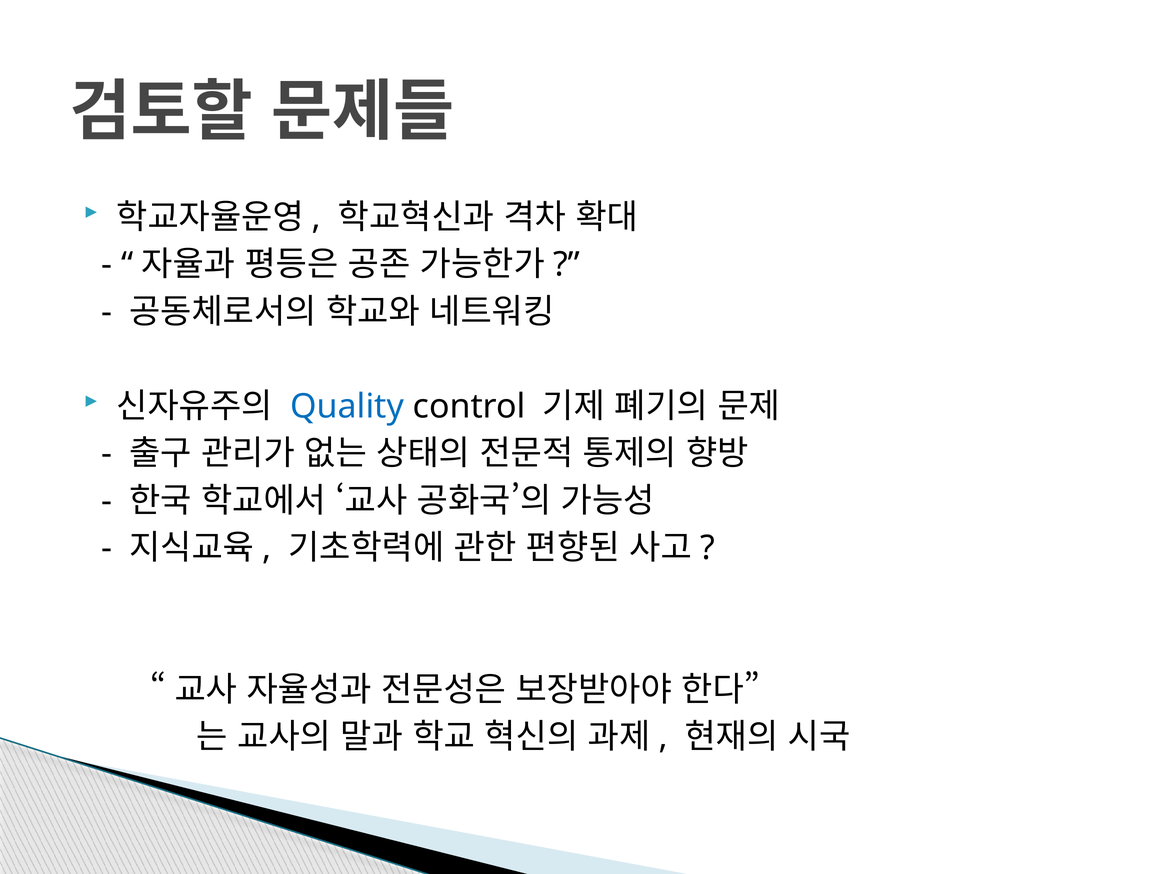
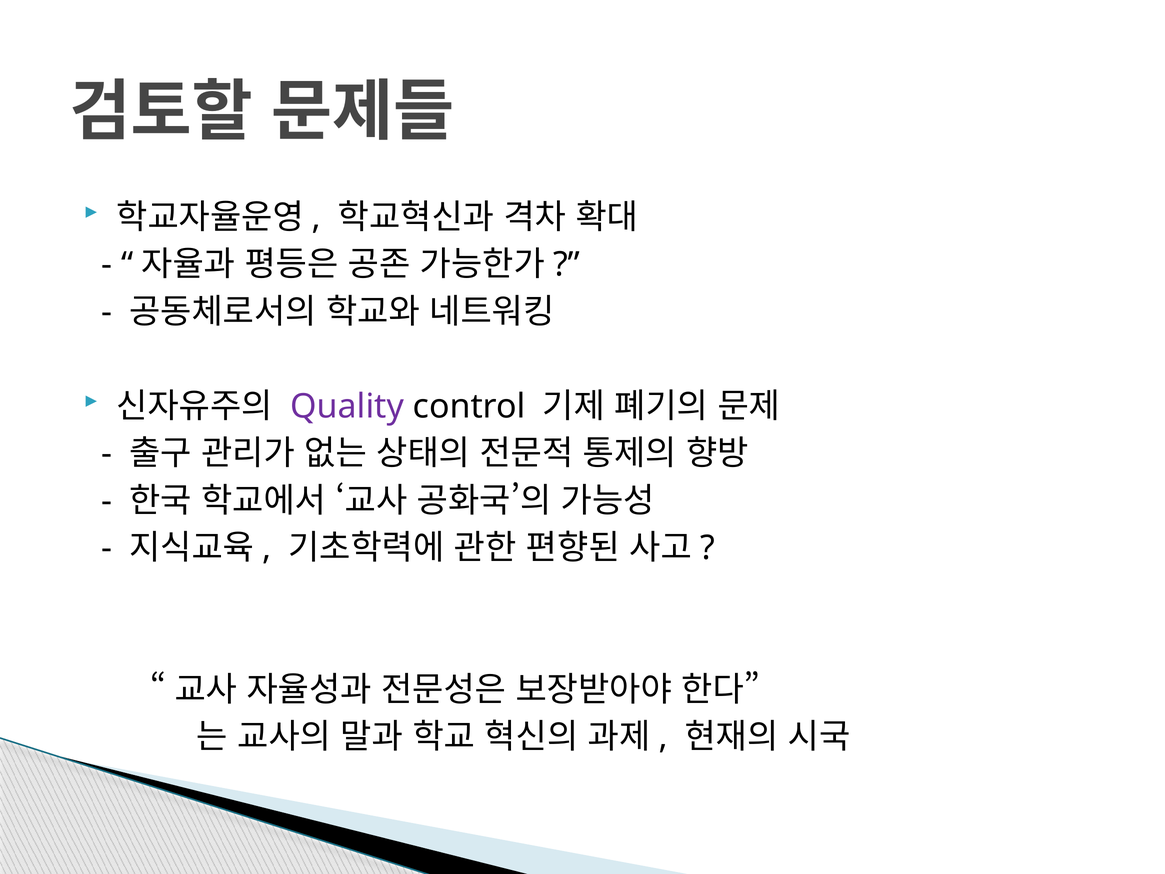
Quality colour: blue -> purple (347, 406)
